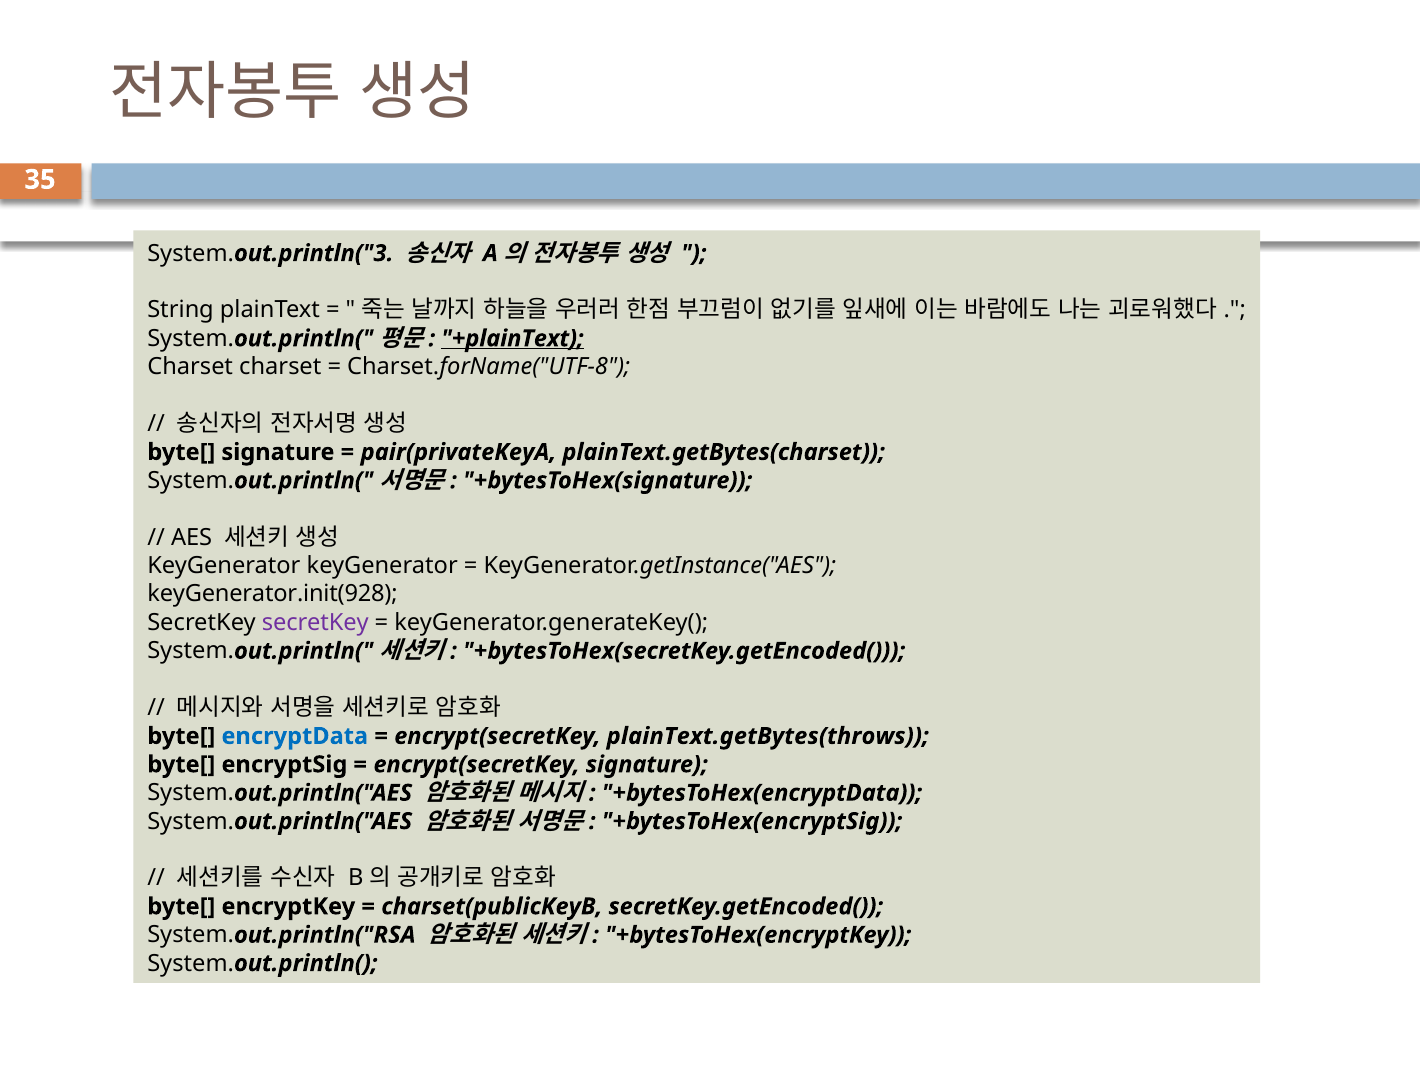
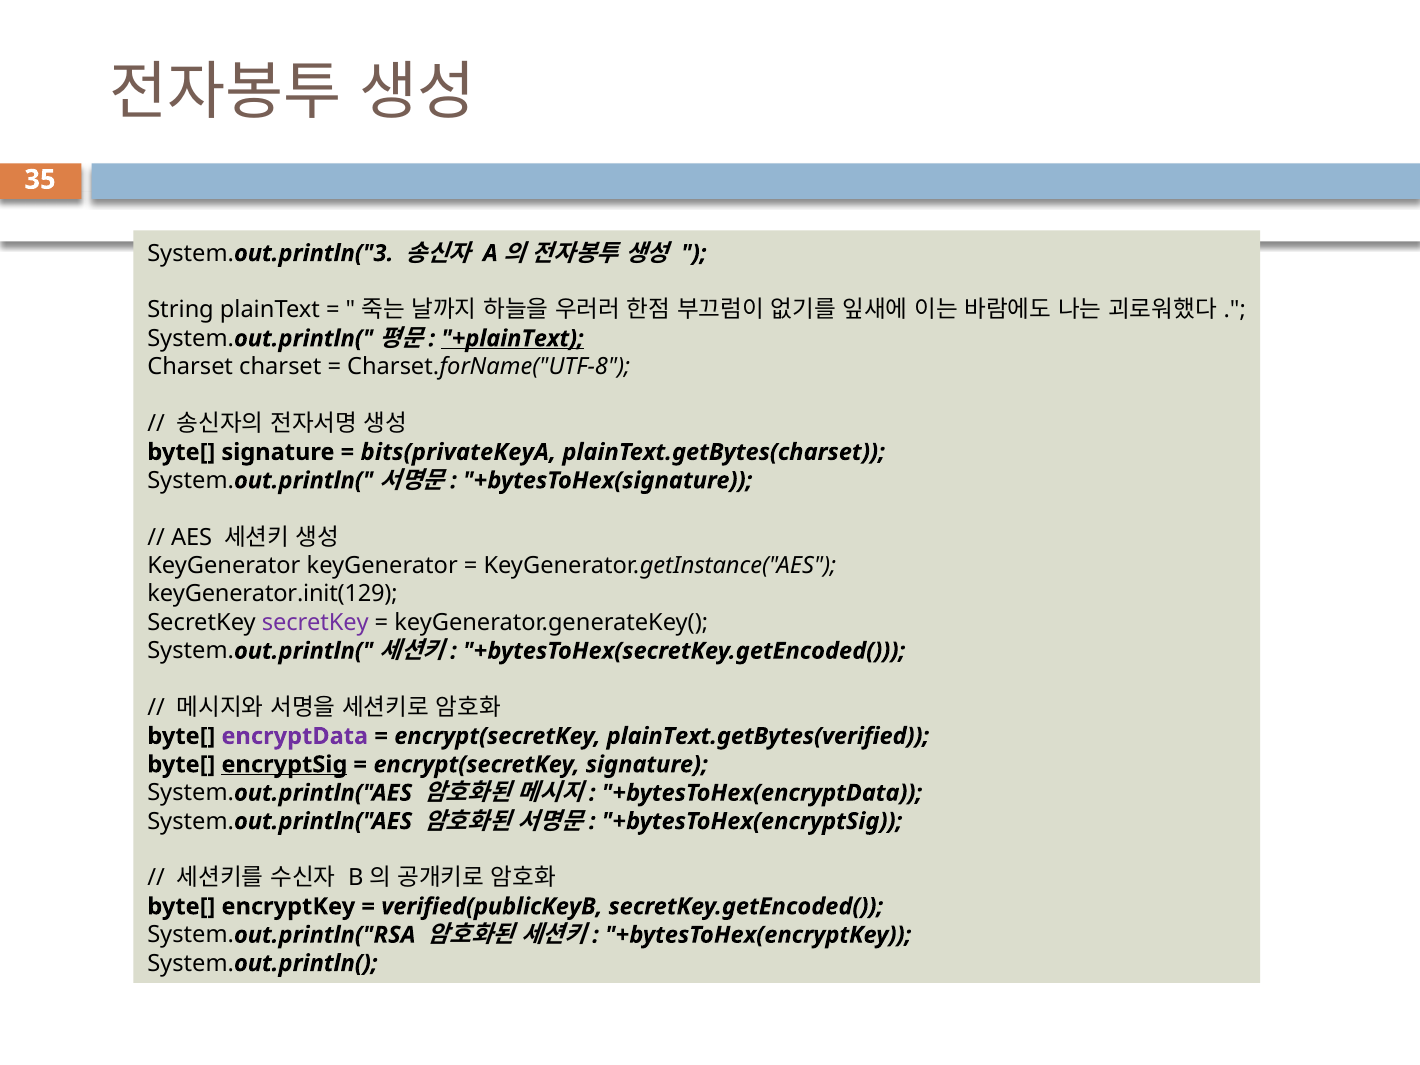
pair(privateKeyA: pair(privateKeyA -> bits(privateKeyA (458, 452)
keyGenerator.init(928: keyGenerator.init(928 -> keyGenerator.init(129 (273, 594)
encryptData colour: blue -> purple (295, 736)
plainText.getBytes(throws: plainText.getBytes(throws -> plainText.getBytes(verified (768, 736)
encryptSig underline: none -> present (284, 765)
charset(publicKeyB: charset(publicKeyB -> verified(publicKeyB (492, 907)
